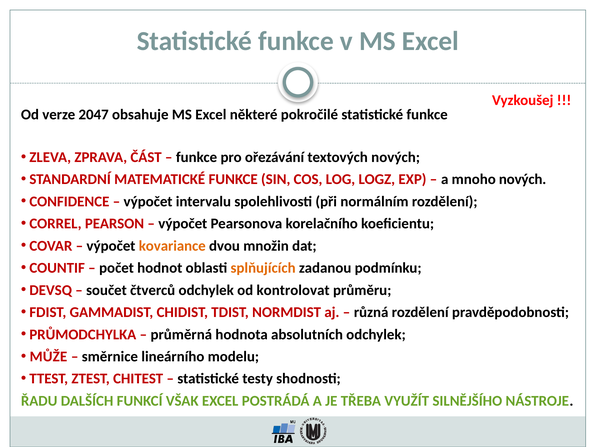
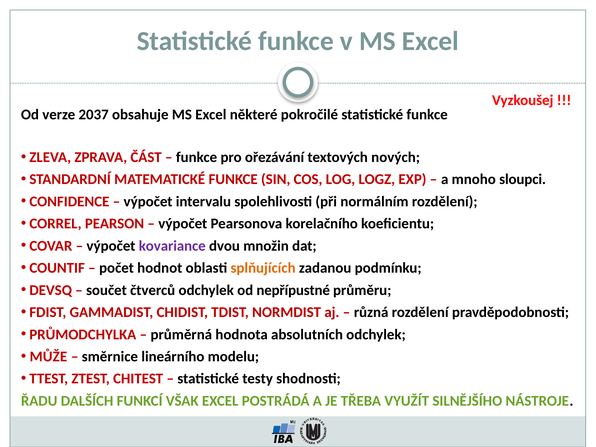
2047: 2047 -> 2037 (94, 115)
mnoho nových: nových -> sloupci (523, 179)
kovariance colour: orange -> purple (172, 246)
kontrolovat: kontrolovat -> nepřípustné (293, 290)
